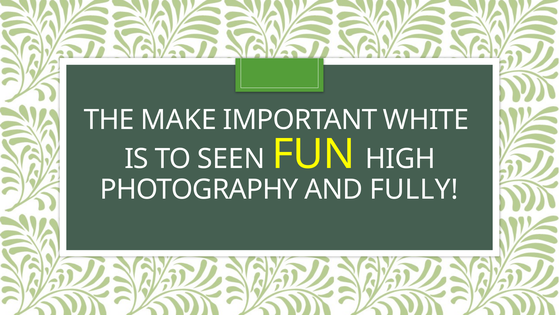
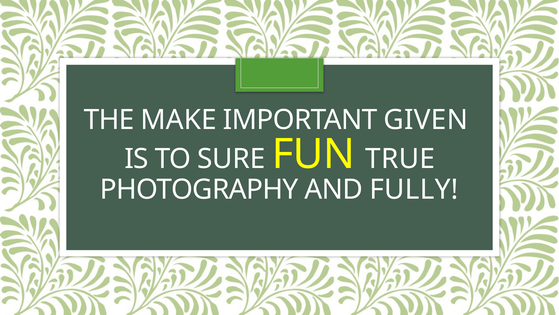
WHITE: WHITE -> GIVEN (426, 120)
SEEN: SEEN -> SURE (231, 159)
HIGH: HIGH -> TRUE (400, 159)
